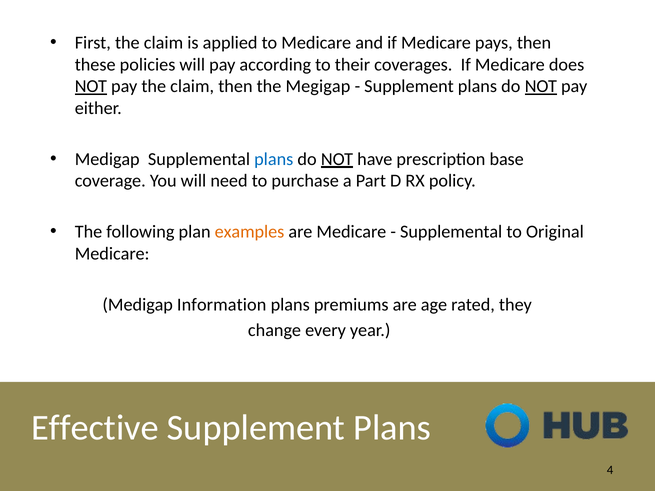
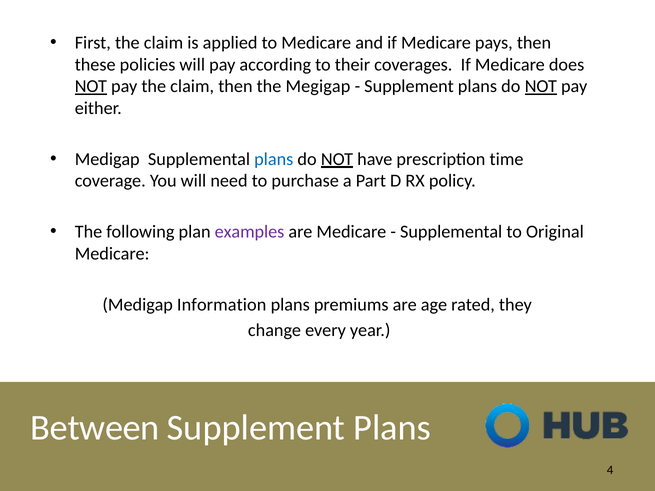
base: base -> time (507, 159)
examples colour: orange -> purple (249, 232)
Effective: Effective -> Between (95, 428)
